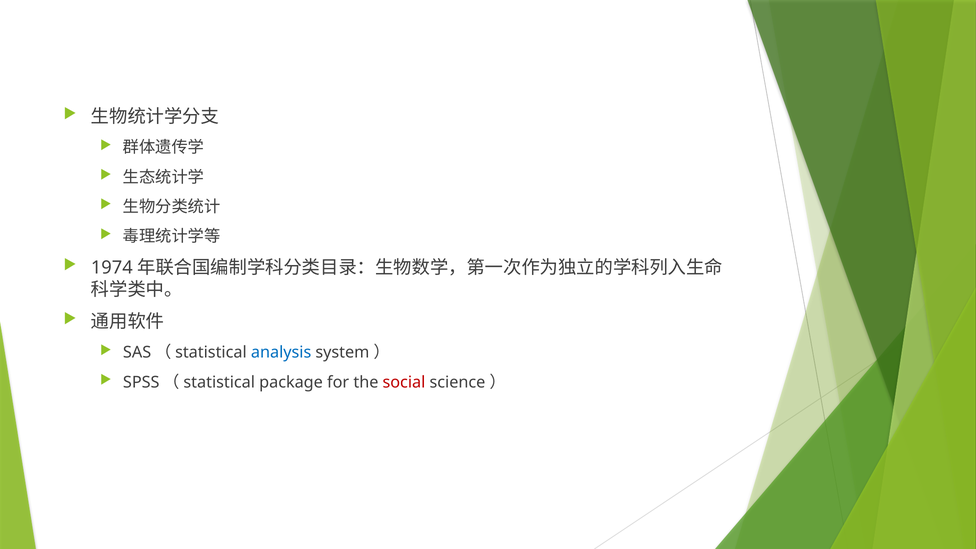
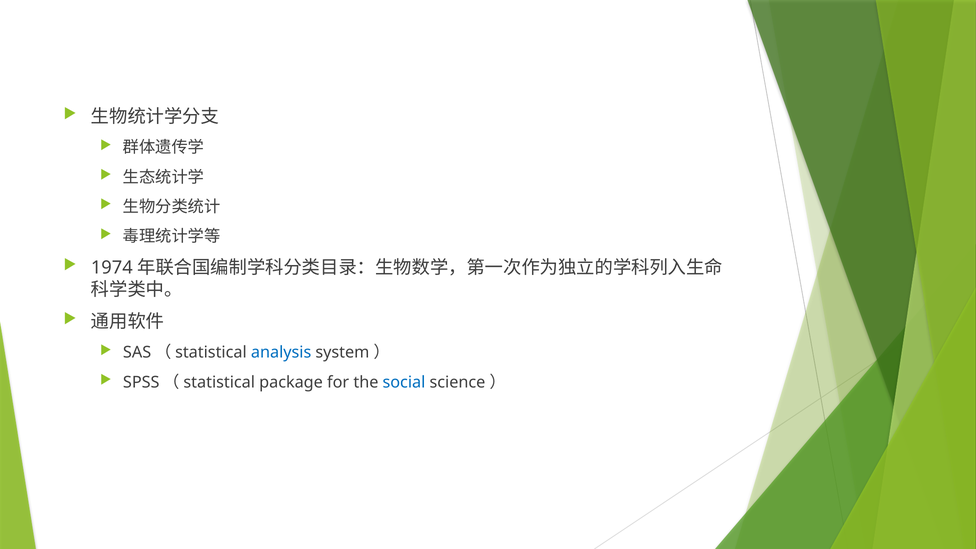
social colour: red -> blue (404, 382)
